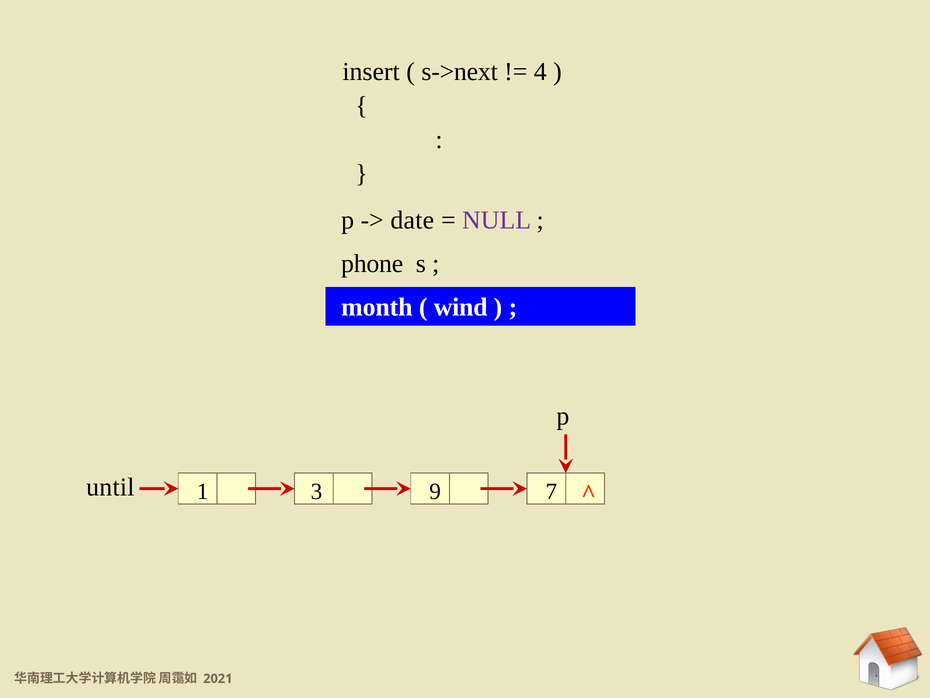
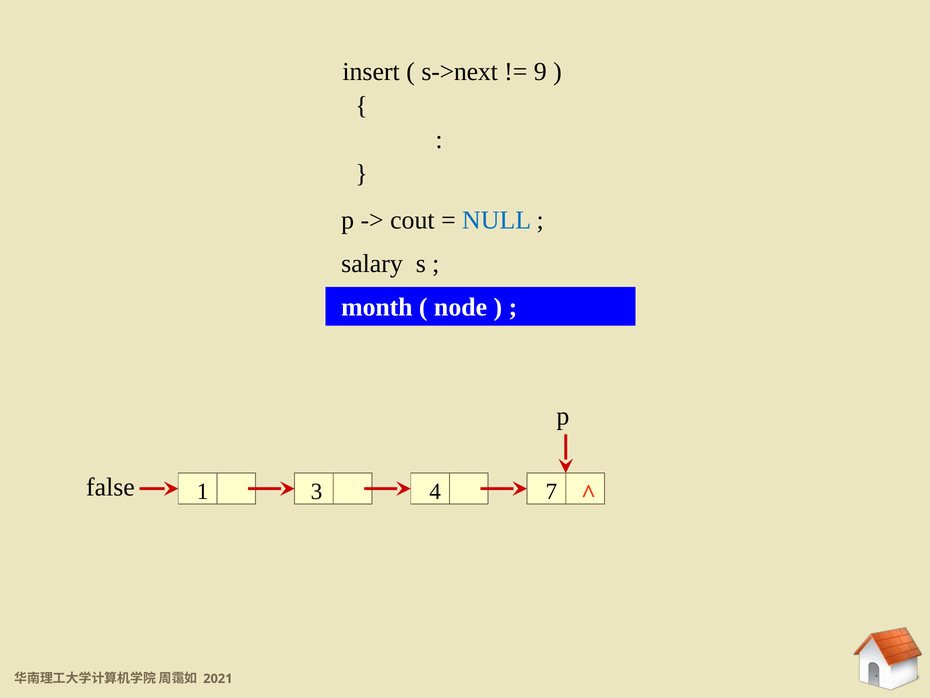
4: 4 -> 9 (540, 71)
date: date -> cout (412, 220)
NULL colour: purple -> blue (497, 220)
phone: phone -> salary (372, 264)
wind: wind -> node (461, 307)
until: until -> false (110, 487)
9: 9 -> 4 (435, 491)
